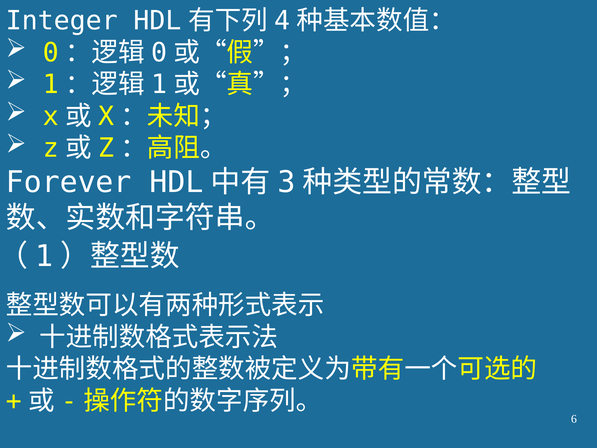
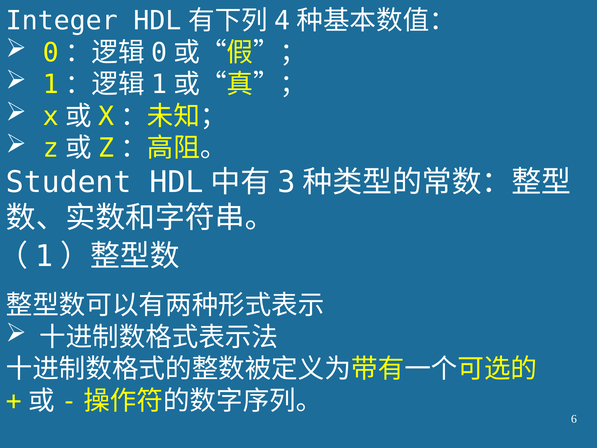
Forever: Forever -> Student (69, 182)
